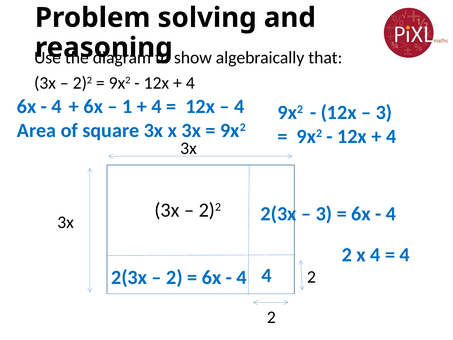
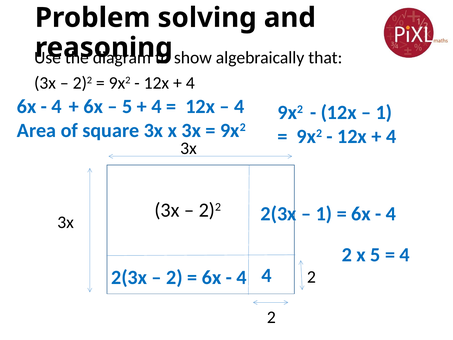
1: 1 -> 5 (127, 106)
3: 3 -> 1 (384, 112)
3: 3 -> 1 (324, 214)
x 4: 4 -> 5 (375, 255)
